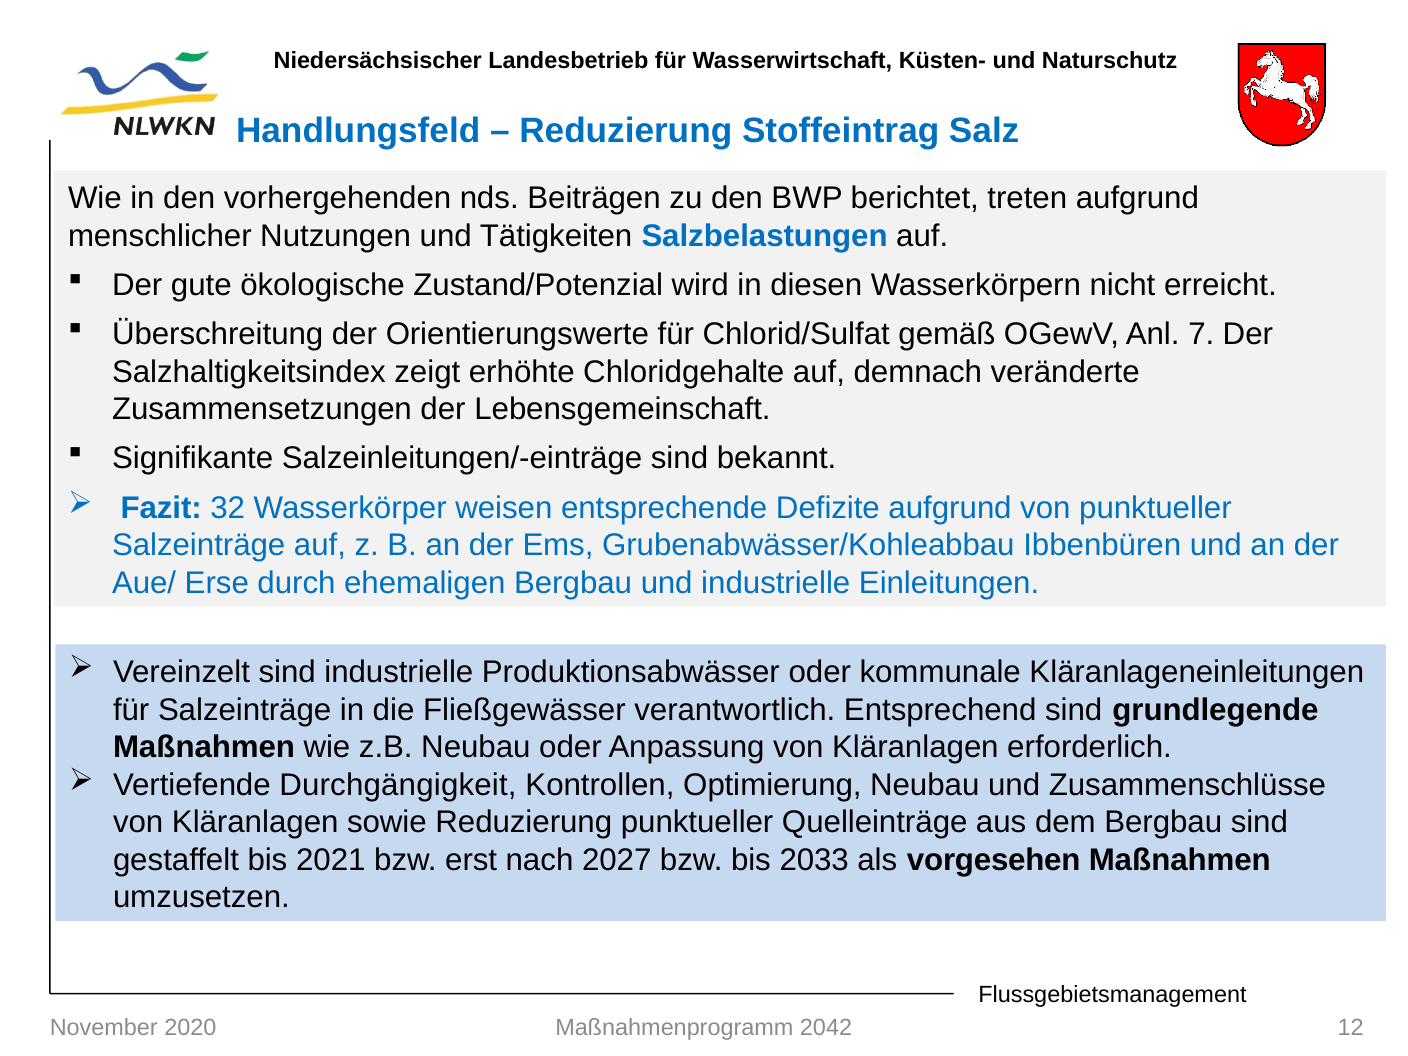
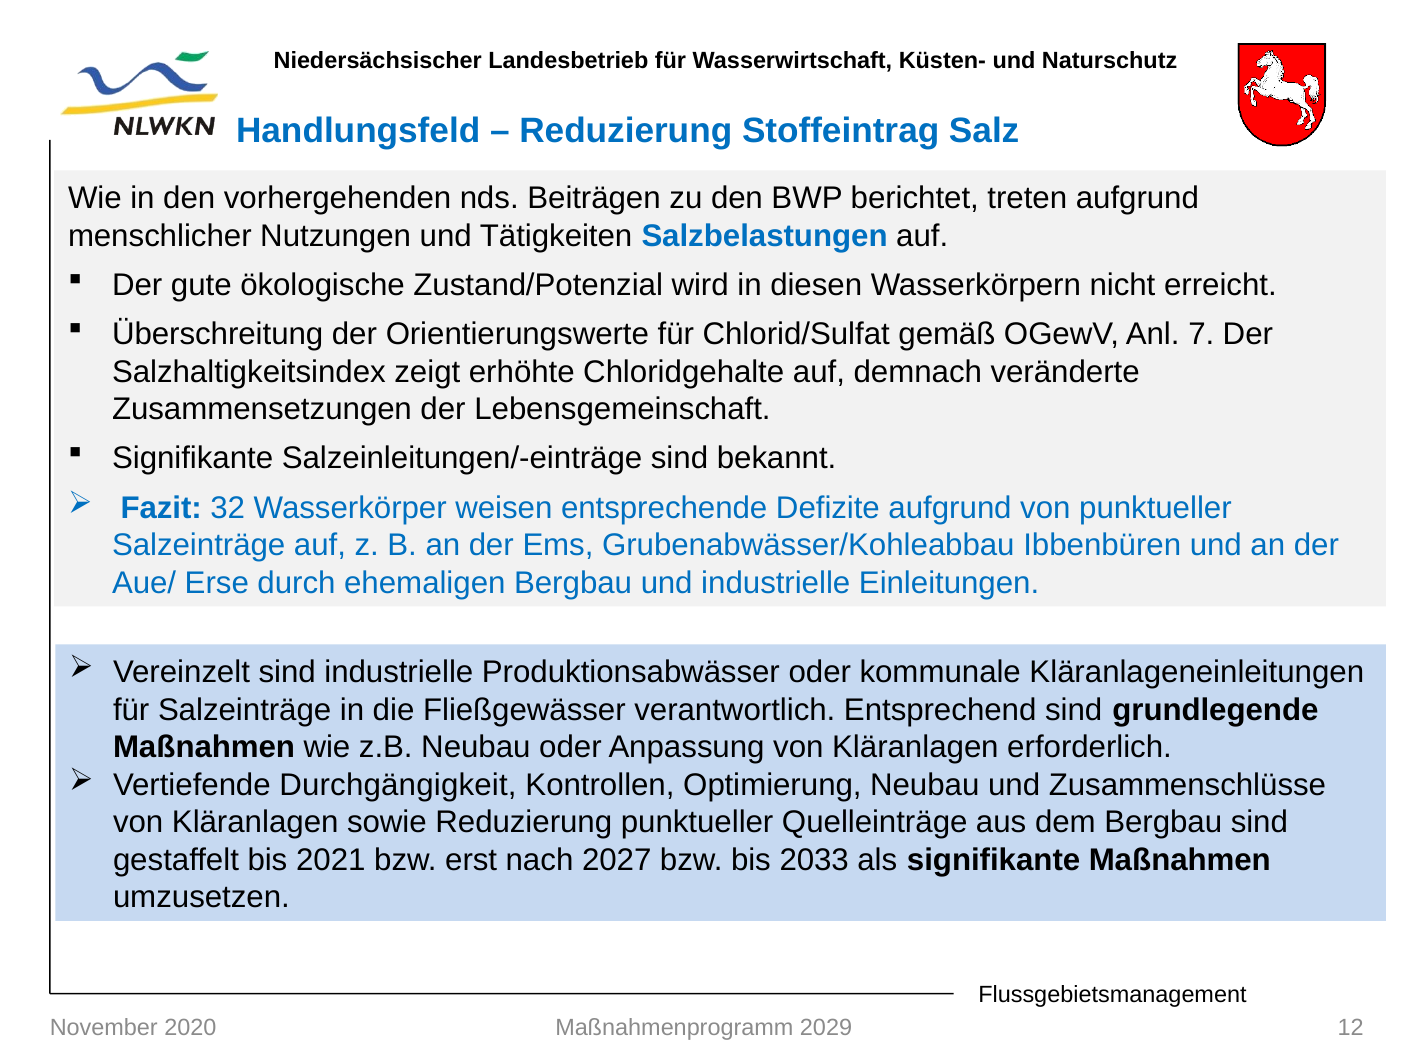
als vorgesehen: vorgesehen -> signifikante (994, 860)
2042: 2042 -> 2029 (826, 1028)
